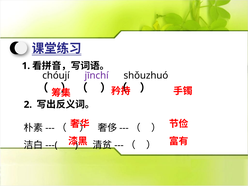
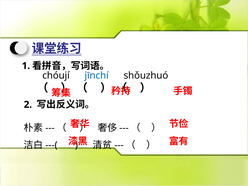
jīnchí colour: purple -> blue (97, 76)
